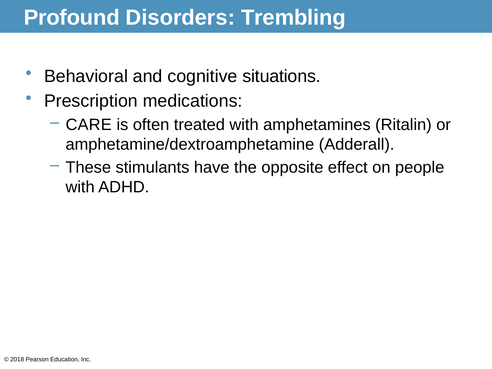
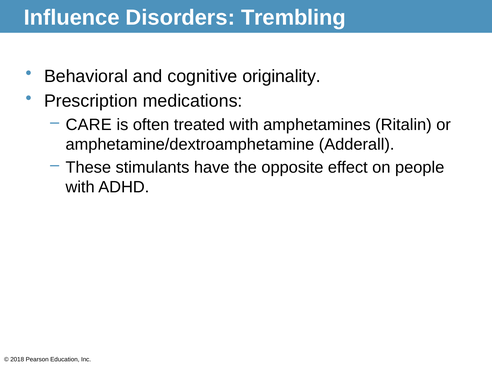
Profound: Profound -> Influence (72, 18)
situations: situations -> originality (282, 76)
